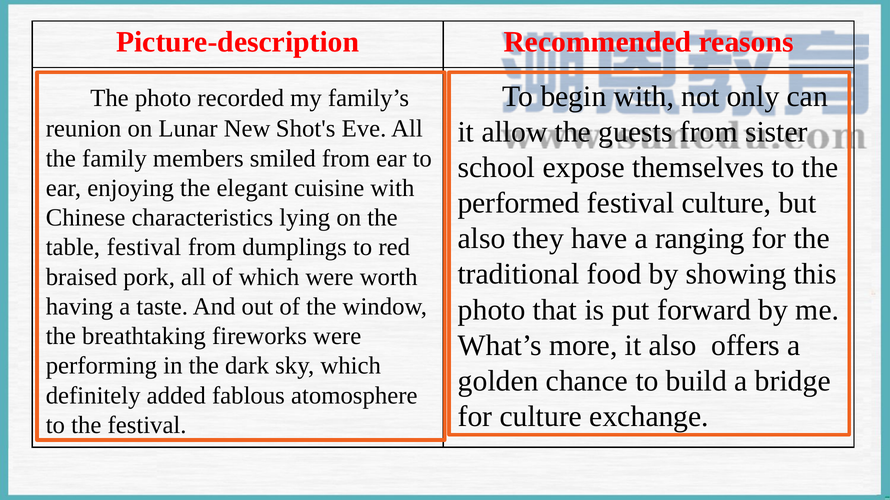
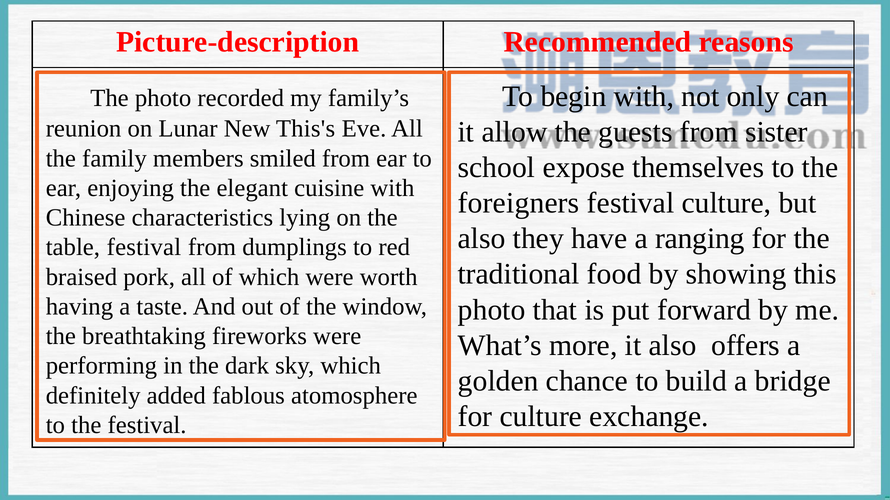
Shot's: Shot's -> This's (306, 129)
performed: performed -> foreigners (519, 203)
